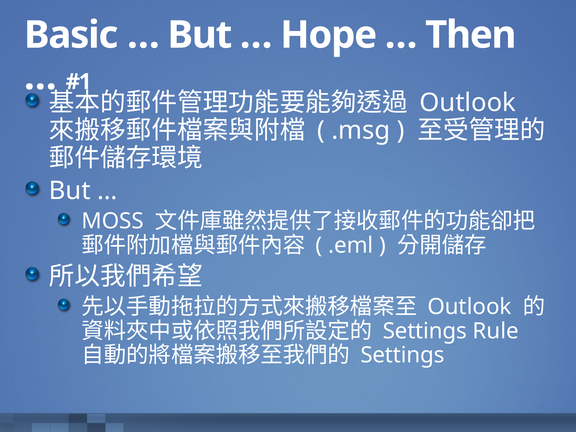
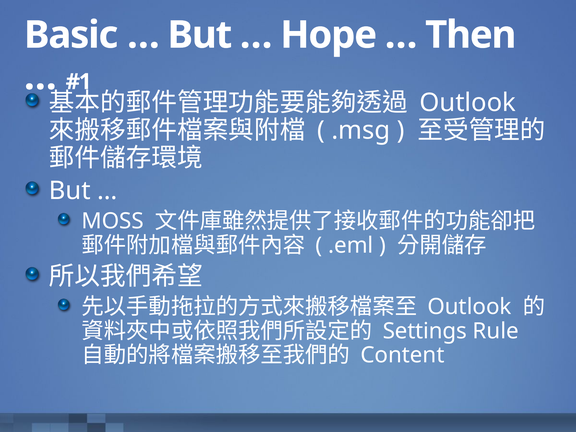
Settings: Settings -> Content (402, 355)
